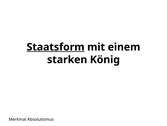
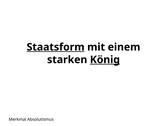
König underline: none -> present (105, 59)
